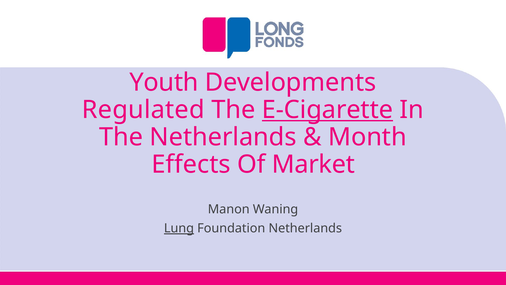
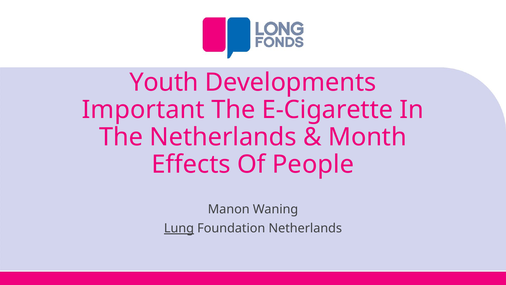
Regulated: Regulated -> Important (143, 110)
E-Cigarette underline: present -> none (327, 110)
Market: Market -> People (313, 164)
